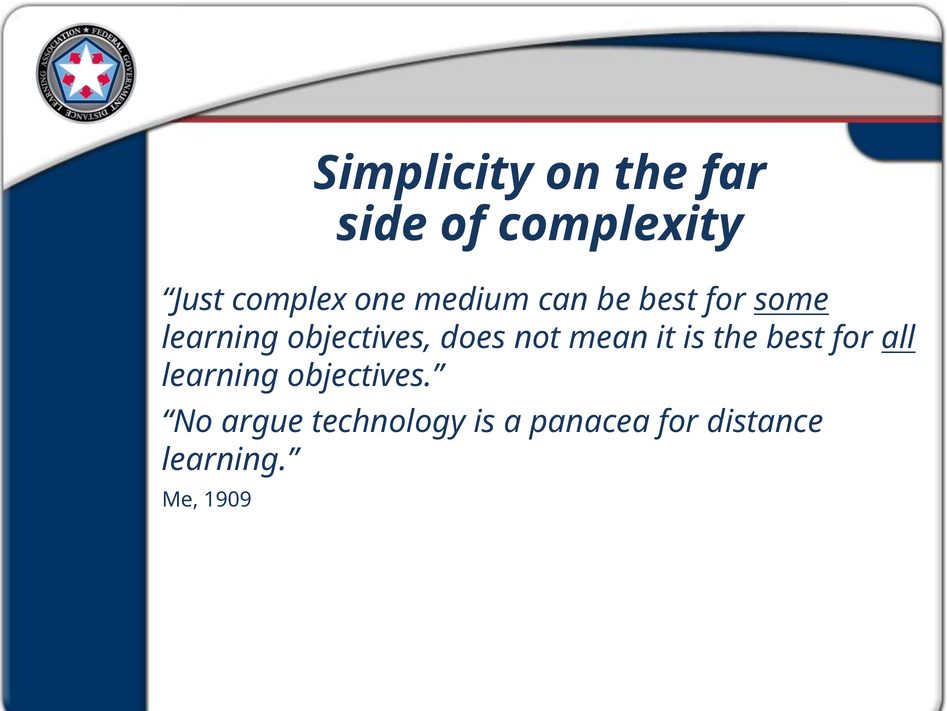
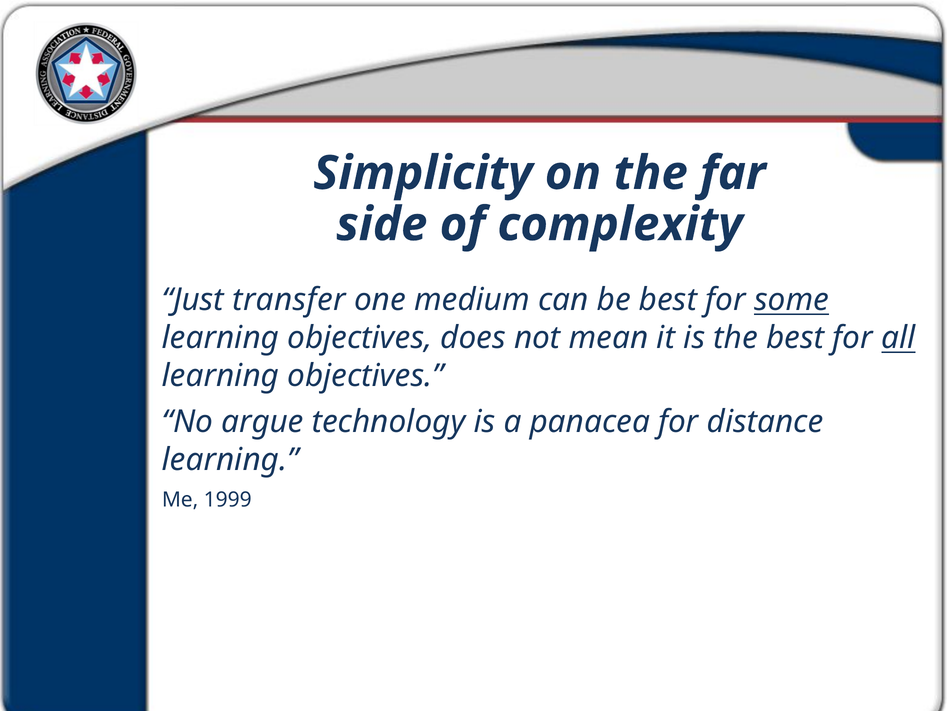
complex: complex -> transfer (289, 300)
1909: 1909 -> 1999 (228, 499)
